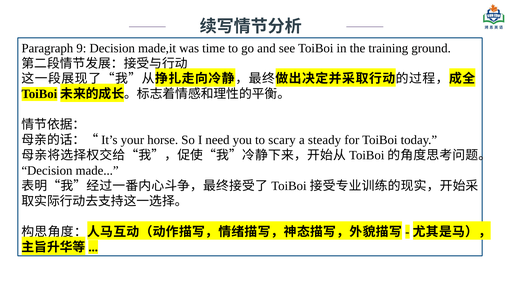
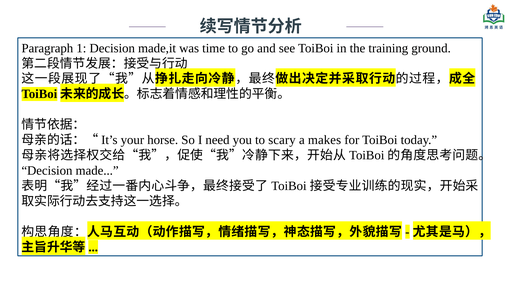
9: 9 -> 1 (81, 48)
steady: steady -> makes (325, 140)
